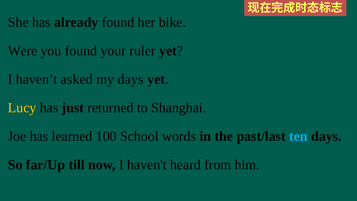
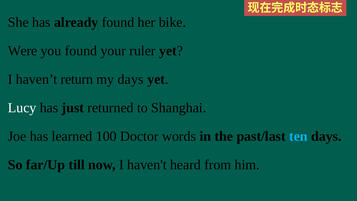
asked: asked -> return (77, 79)
Lucy colour: yellow -> white (22, 108)
School: School -> Doctor (139, 136)
